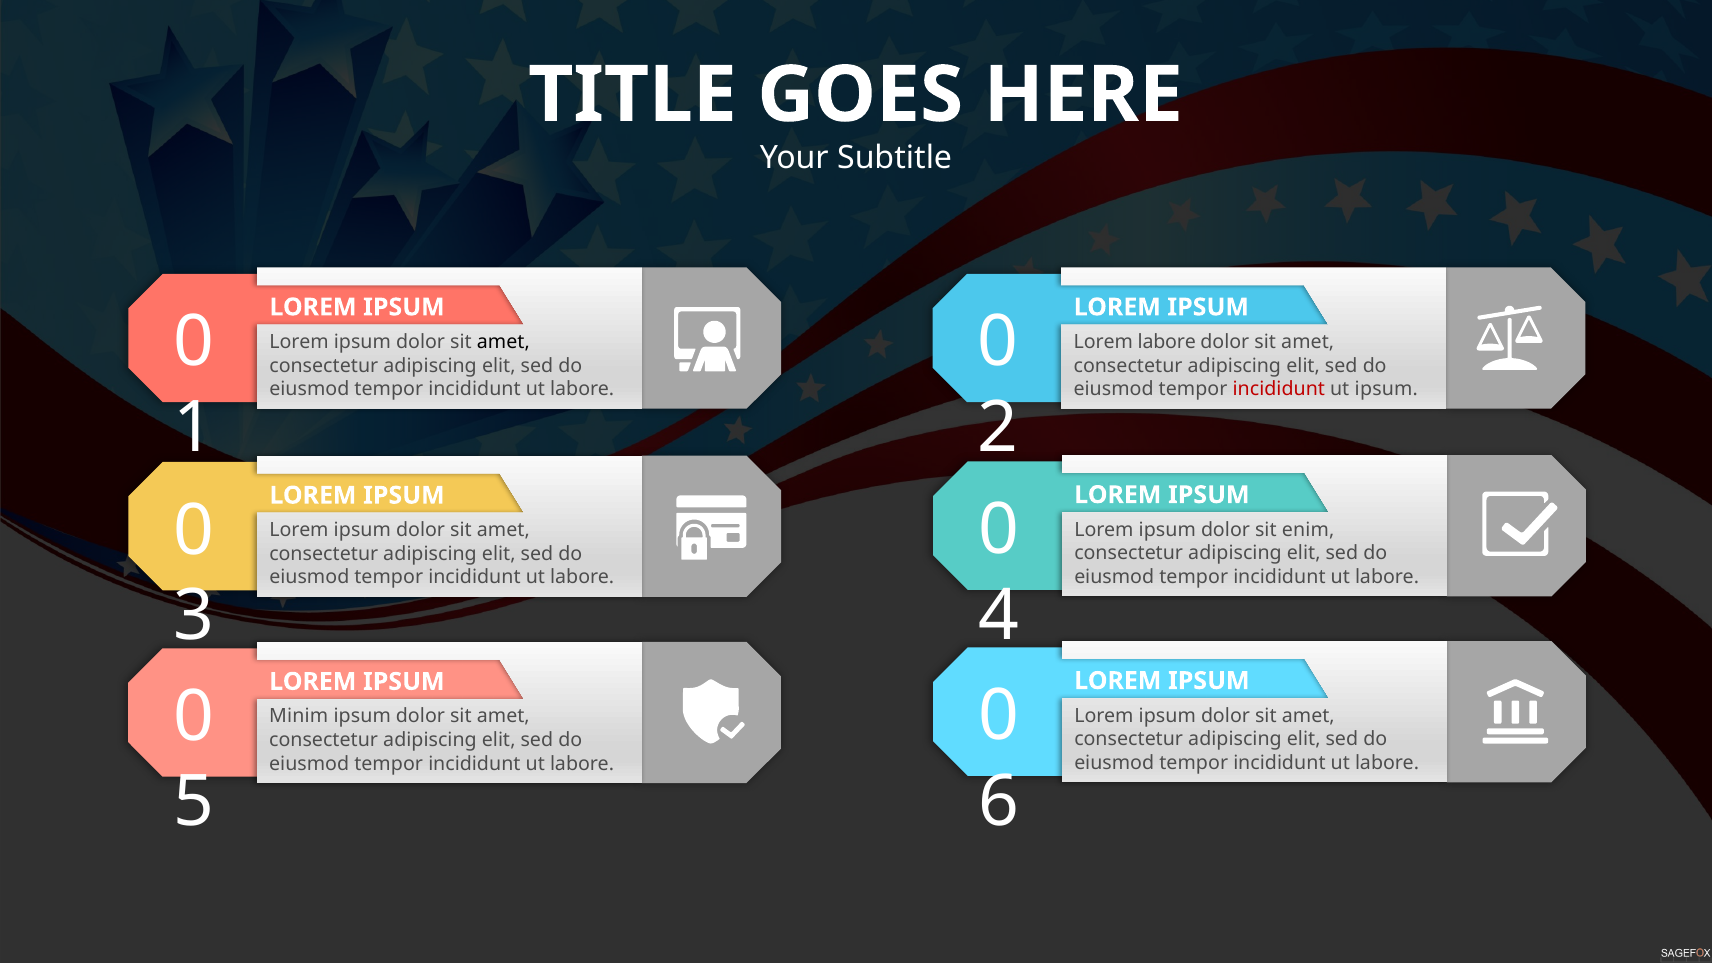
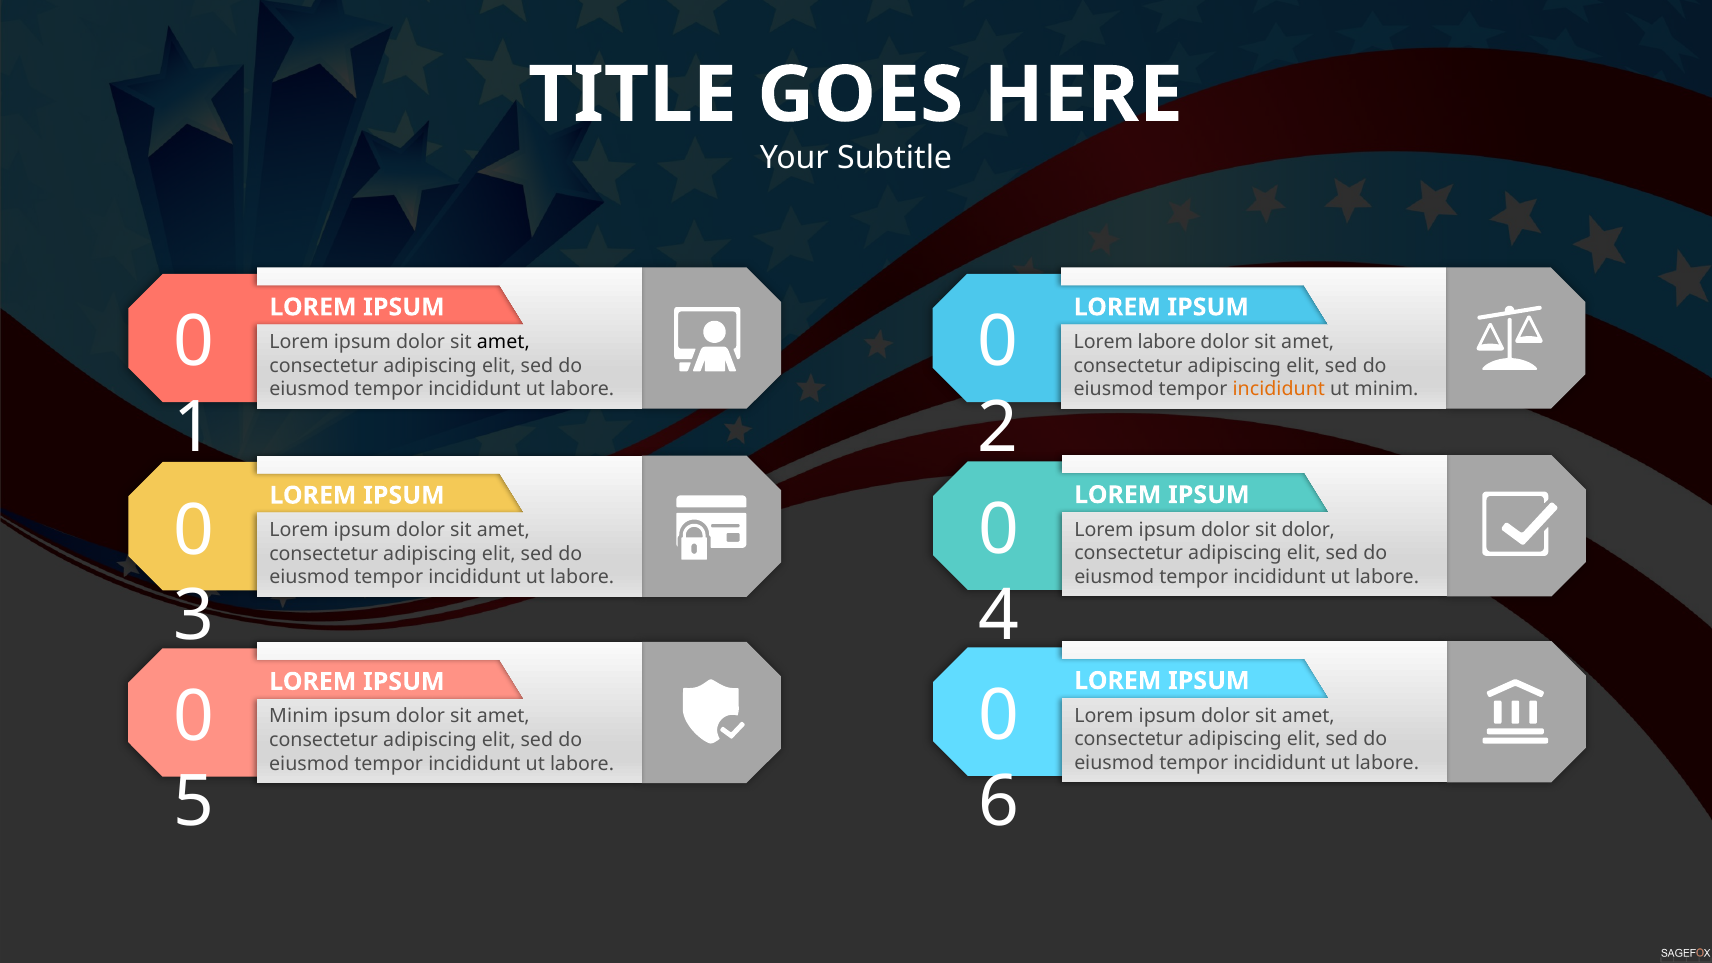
incididunt colour: red -> orange (1279, 389)
ut ipsum: ipsum -> minim (1386, 389)
sit enim: enim -> dolor (1308, 530)
